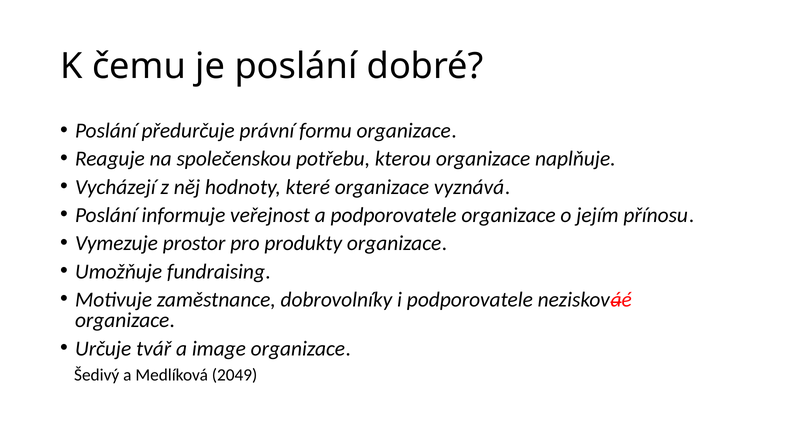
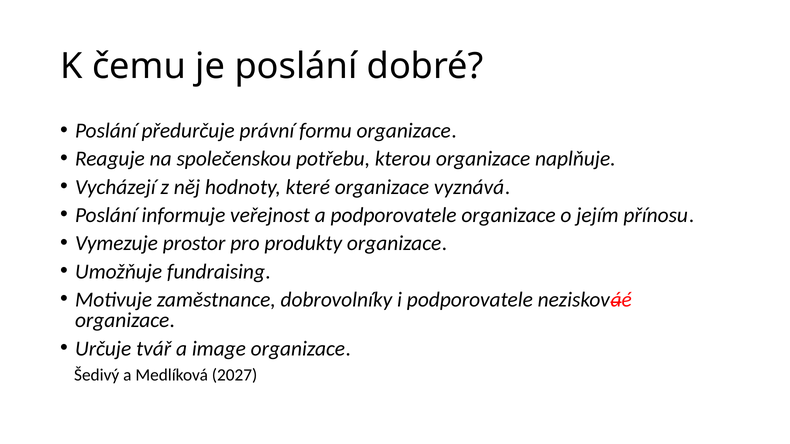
2049: 2049 -> 2027 (235, 375)
